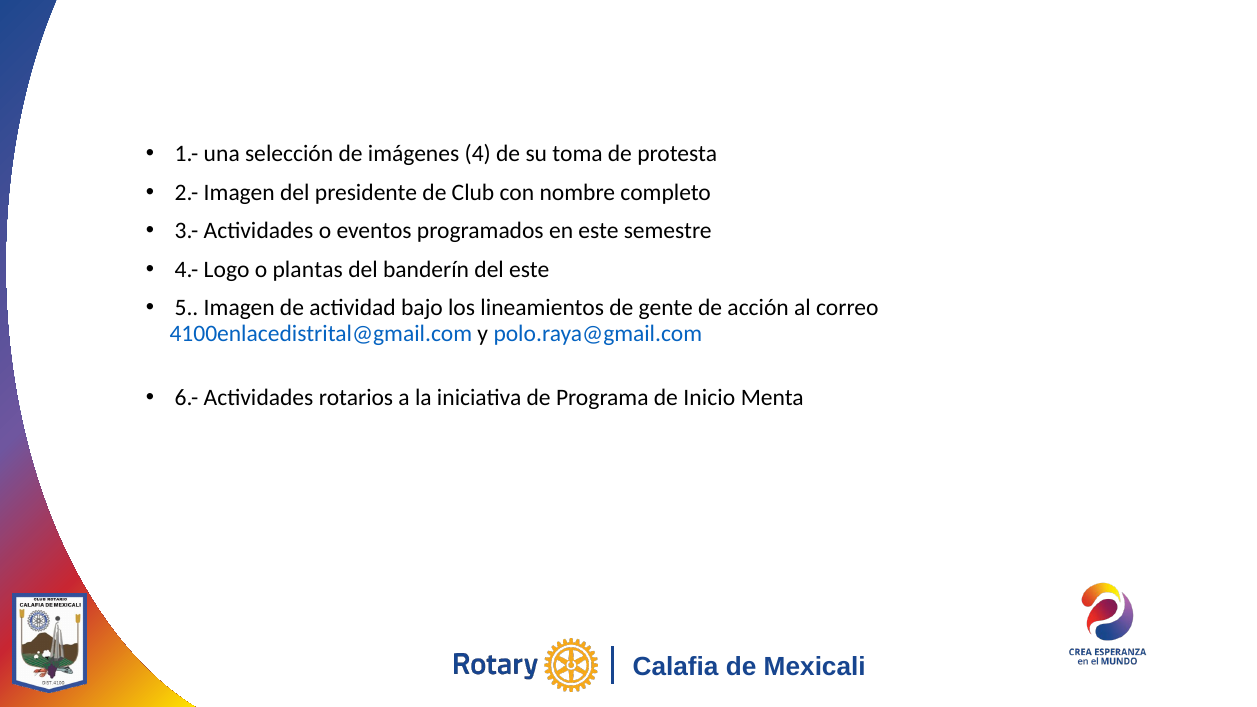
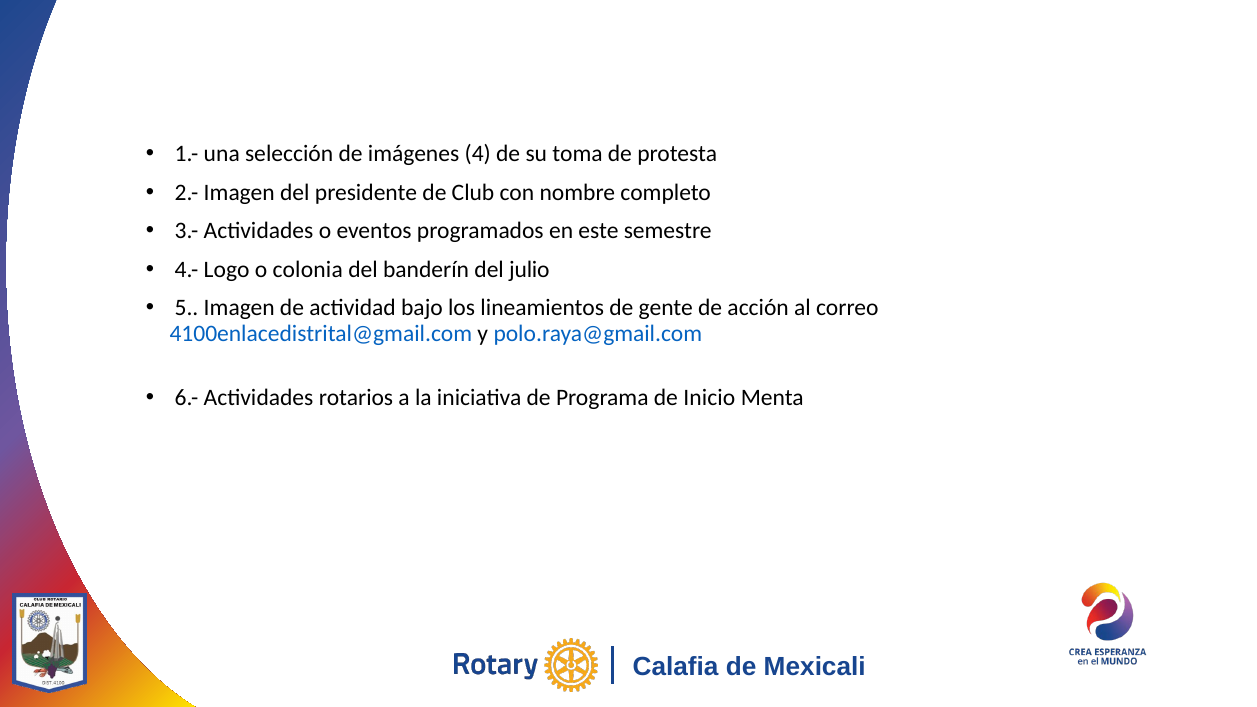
plantas: plantas -> colonia (308, 270)
del este: este -> julio (529, 270)
